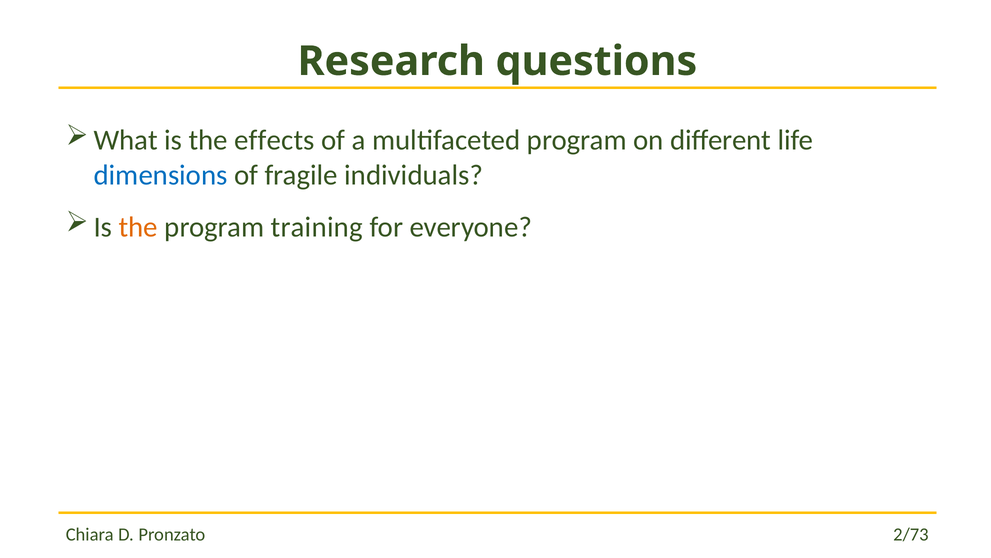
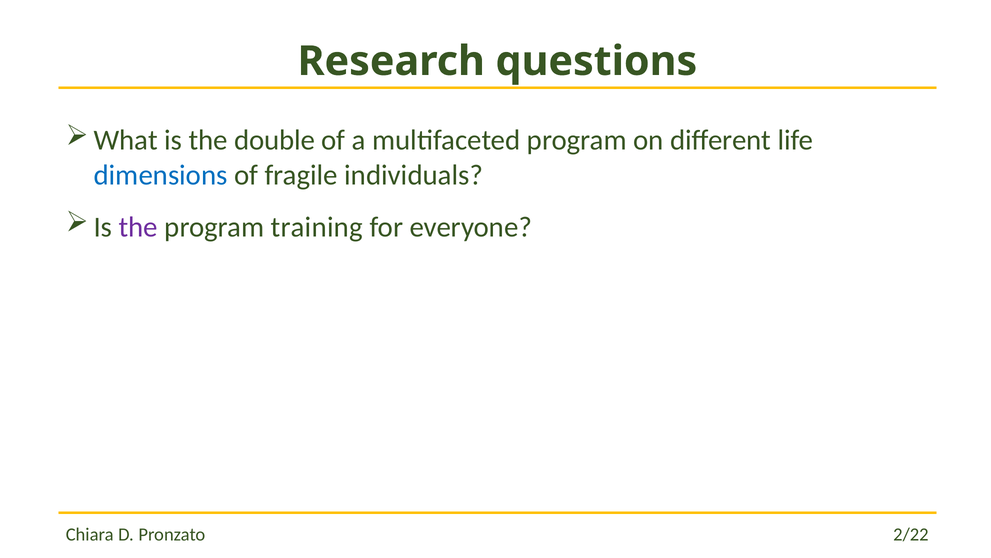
effects: effects -> double (275, 140)
the colour: orange -> purple (138, 227)
2/73: 2/73 -> 2/22 (911, 534)
